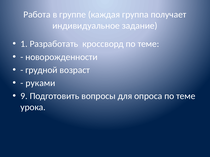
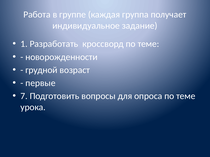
руками: руками -> первые (41, 83)
9: 9 -> 7 (24, 96)
